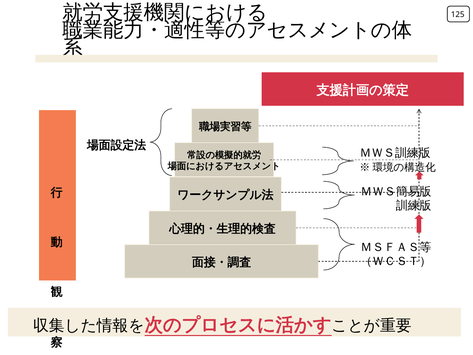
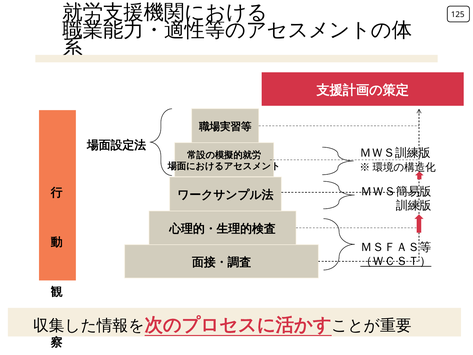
（ＷＣＳＴ） underline: none -> present (396, 261)
